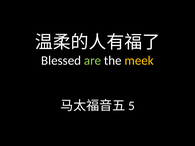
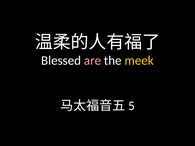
are colour: light green -> pink (93, 61)
